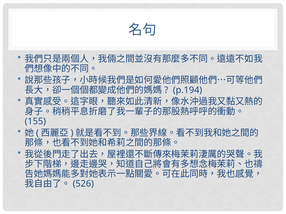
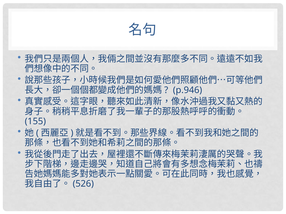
p.194: p.194 -> p.946 (188, 90)
